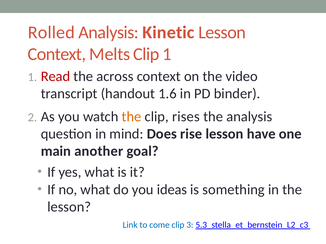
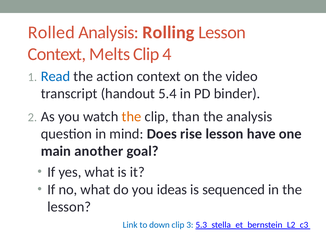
Kinetic: Kinetic -> Rolling (168, 33)
Clip 1: 1 -> 4 (167, 54)
Read colour: red -> blue (55, 77)
across: across -> action (115, 77)
1.6: 1.6 -> 5.4 (168, 94)
rises: rises -> than (186, 117)
something: something -> sequenced (234, 190)
come: come -> down (159, 225)
